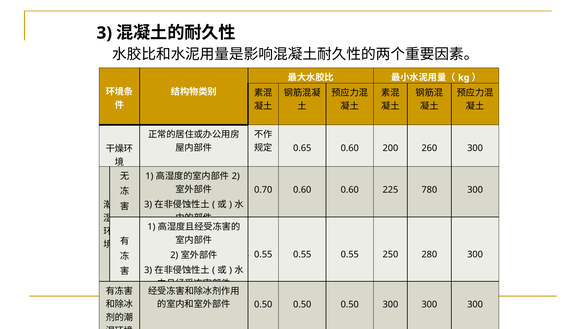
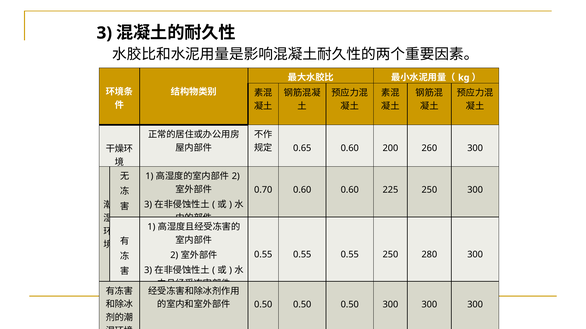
225 780: 780 -> 250 (429, 190)
